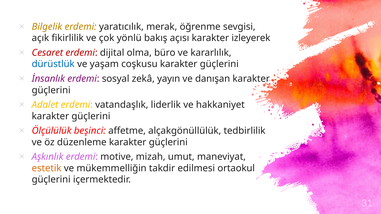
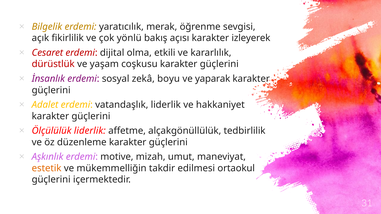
büro: büro -> etkili (165, 53)
dürüstlük colour: blue -> red (53, 64)
yayın: yayın -> boyu (169, 79)
danışan: danışan -> yaparak (213, 79)
Ölçülülük beşinci: beşinci -> liderlik (90, 131)
